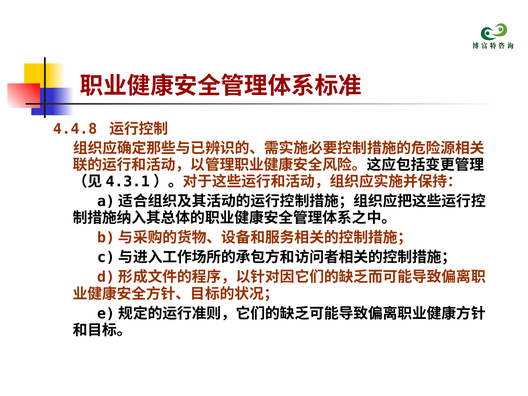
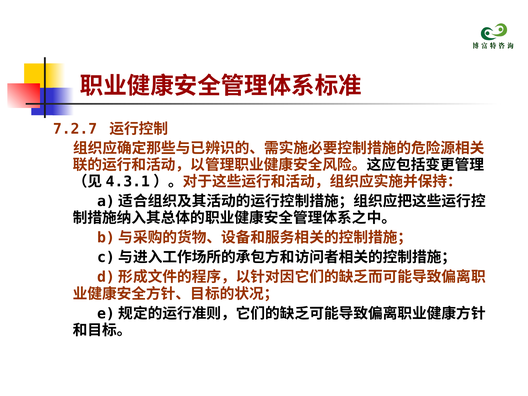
4.4.8: 4.4.8 -> 7.2.7 (75, 129)
